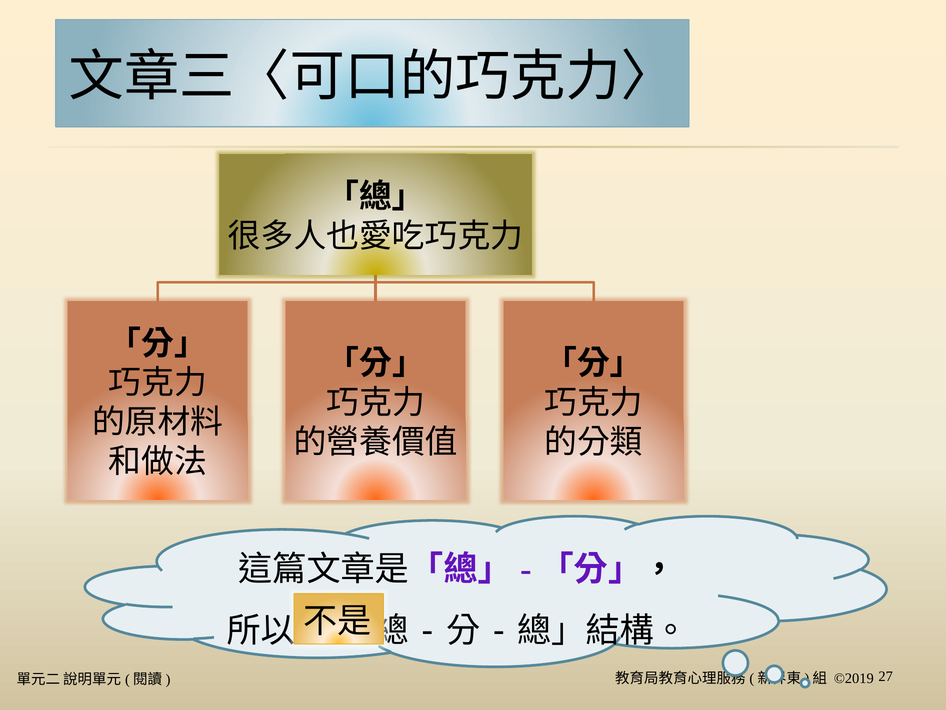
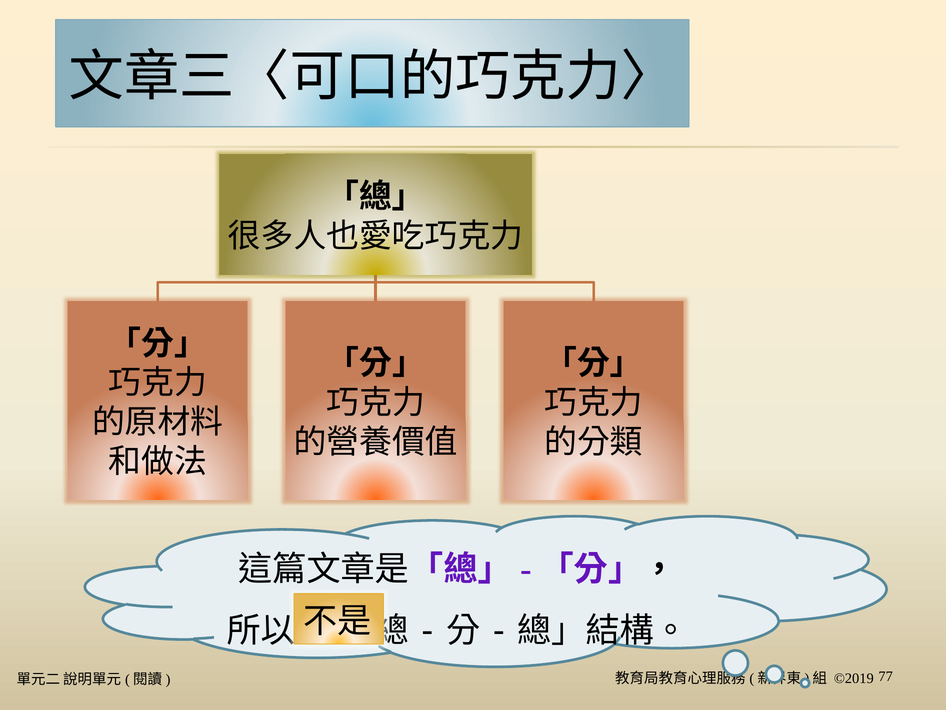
27: 27 -> 77 (886, 676)
